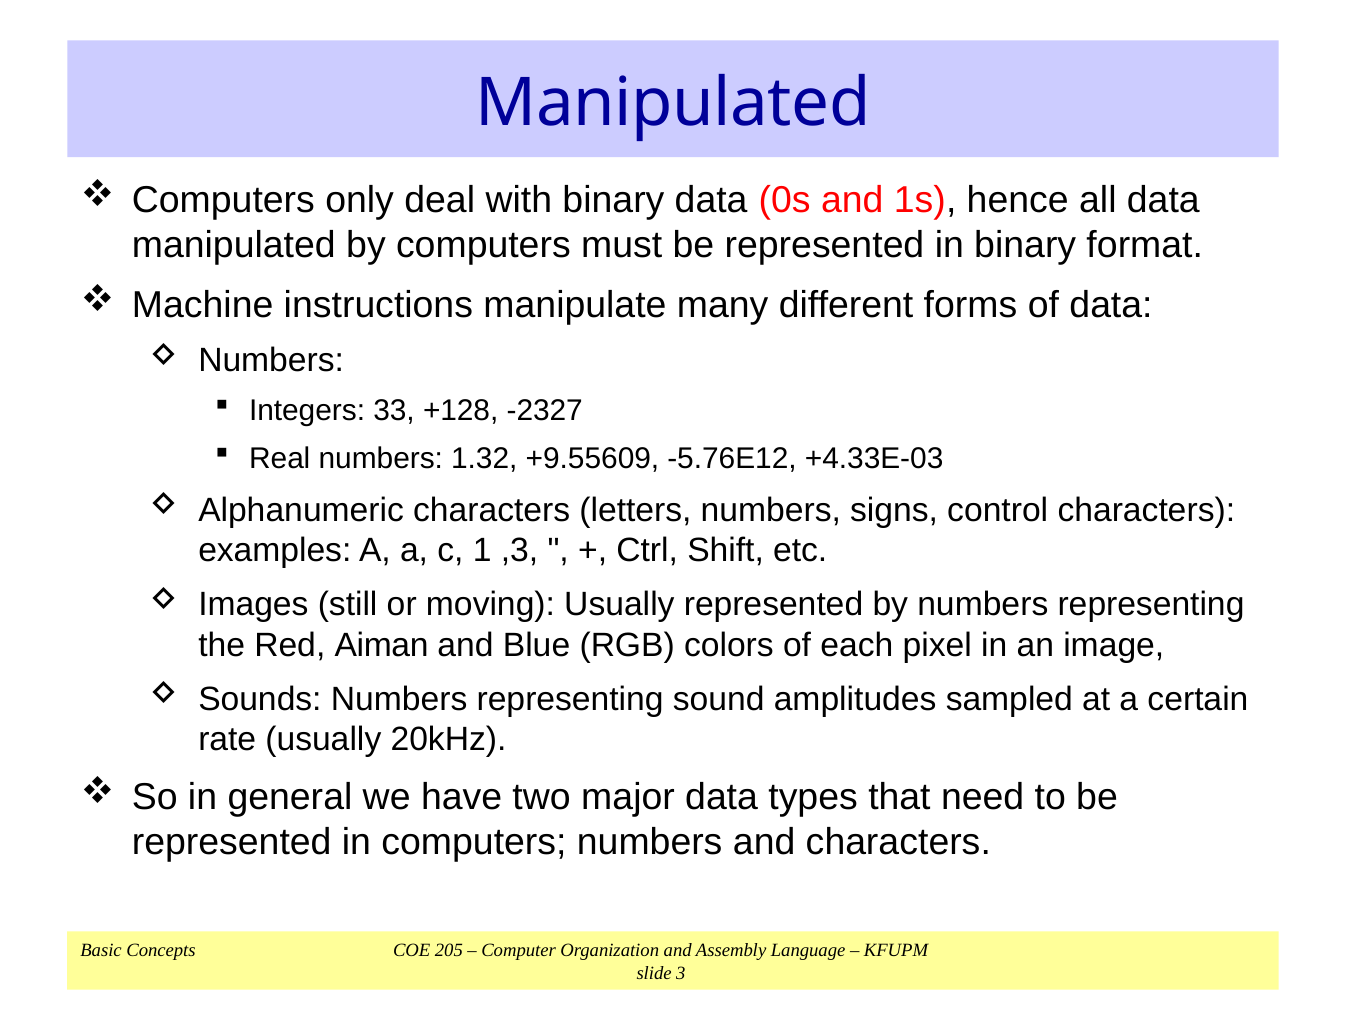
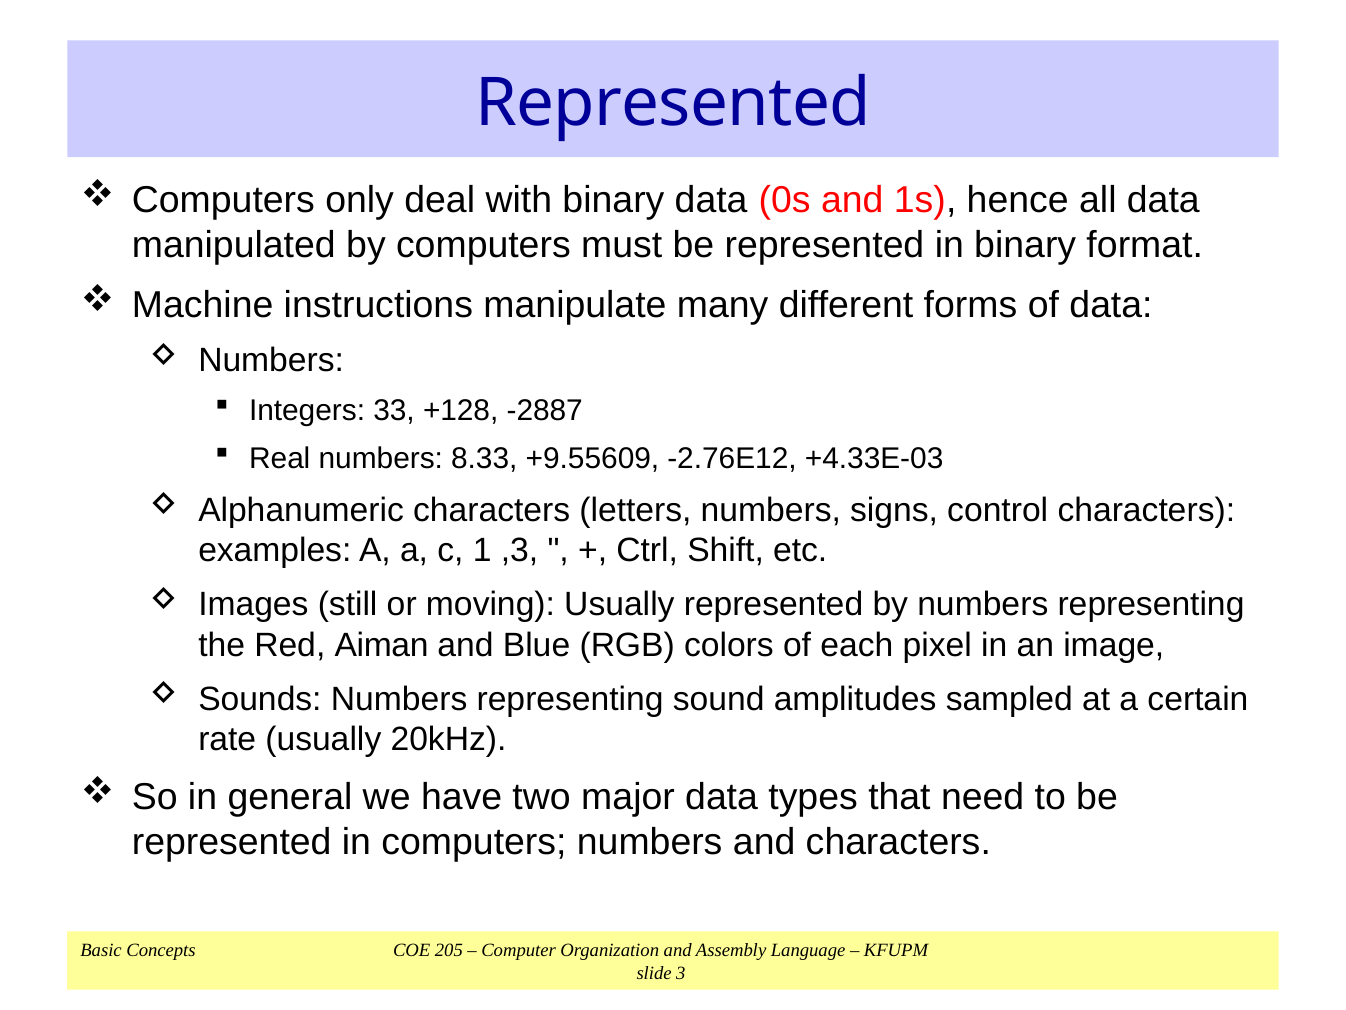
Manipulated: Manipulated -> Represented (673, 103)
-2327: -2327 -> -2887 (545, 410)
1.32: 1.32 -> 8.33 (484, 458)
-5.76E12: -5.76E12 -> -2.76E12 (732, 458)
